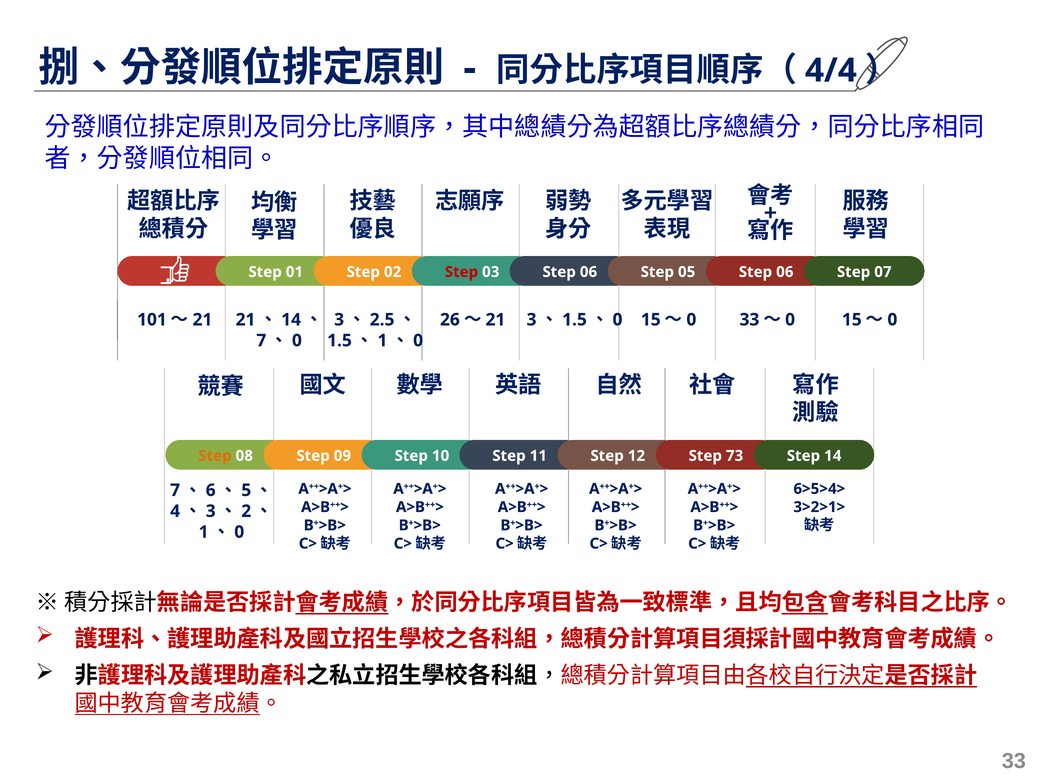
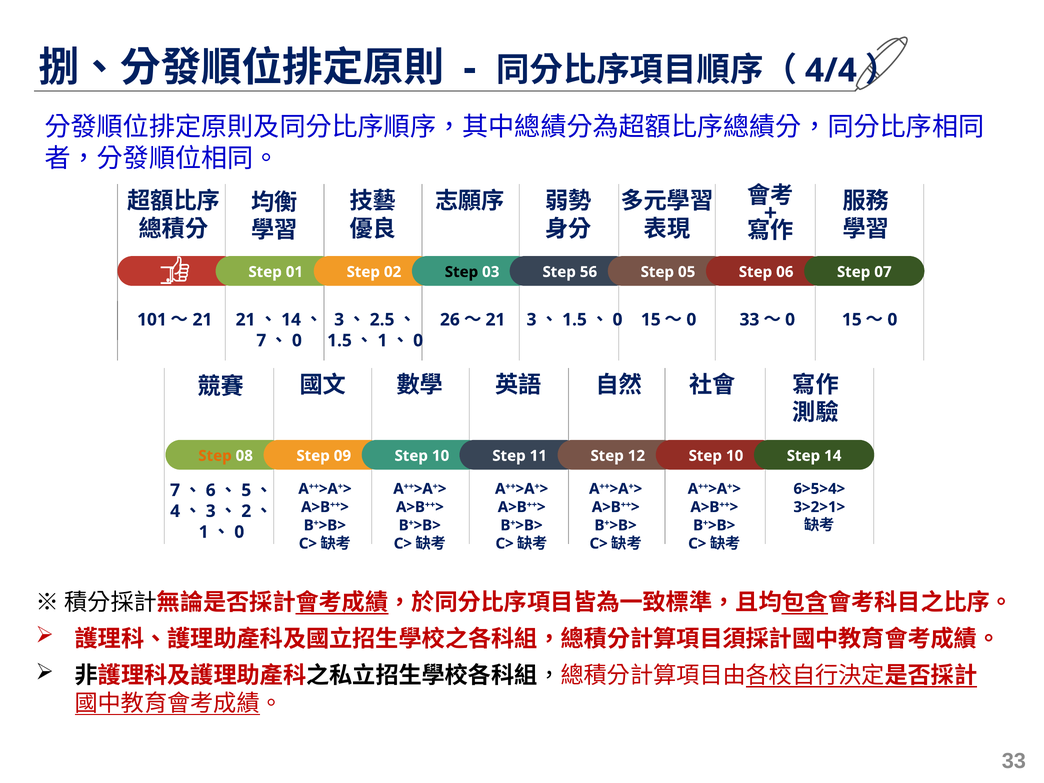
Step colour: red -> black (461, 272)
03 Step 06: 06 -> 56 (589, 272)
12 Step 73: 73 -> 10 (735, 456)
